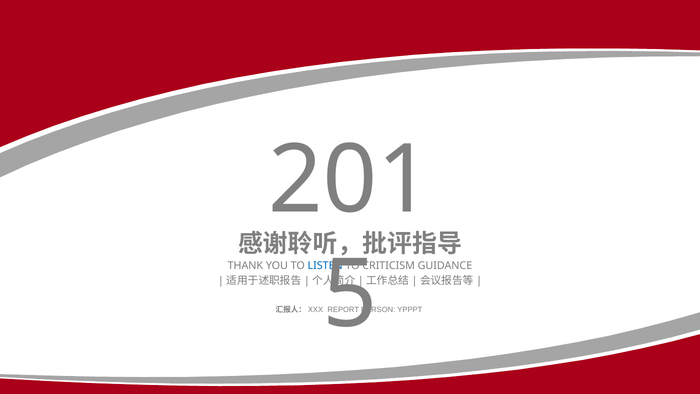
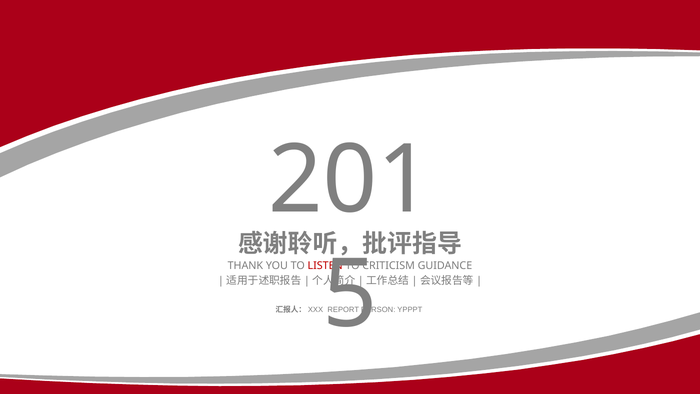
LISTEN colour: blue -> red (325, 266)
